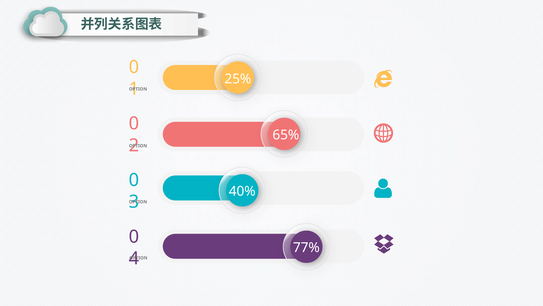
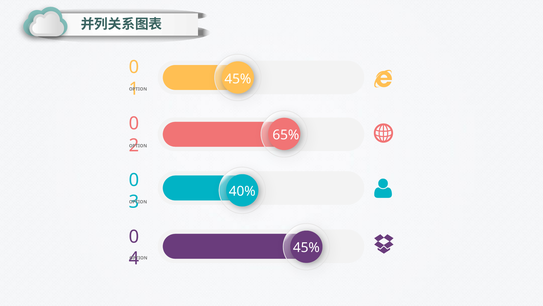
25%: 25% -> 45% (238, 79)
77%: 77% -> 45% (306, 247)
